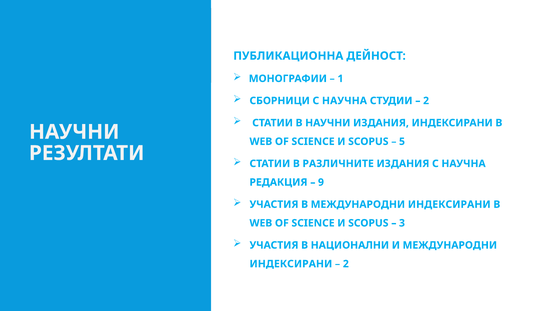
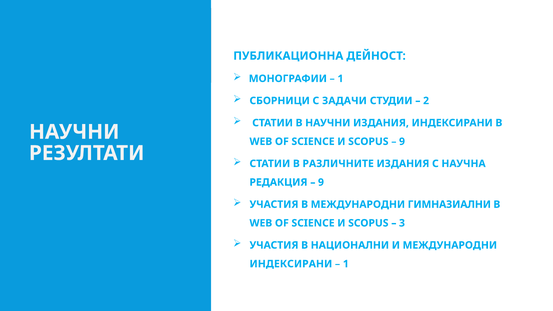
СБОРНИЦИ С НАУЧНА: НАУЧНА -> ЗАДАЧИ (344, 101)
5: 5 -> 9 (402, 142)
В МЕЖДУНАРОДНИ ИНДЕКСИРАНИ: ИНДЕКСИРАНИ -> ГИМНАЗИАЛНИ (449, 204)
2: 2 -> 1 (346, 264)
